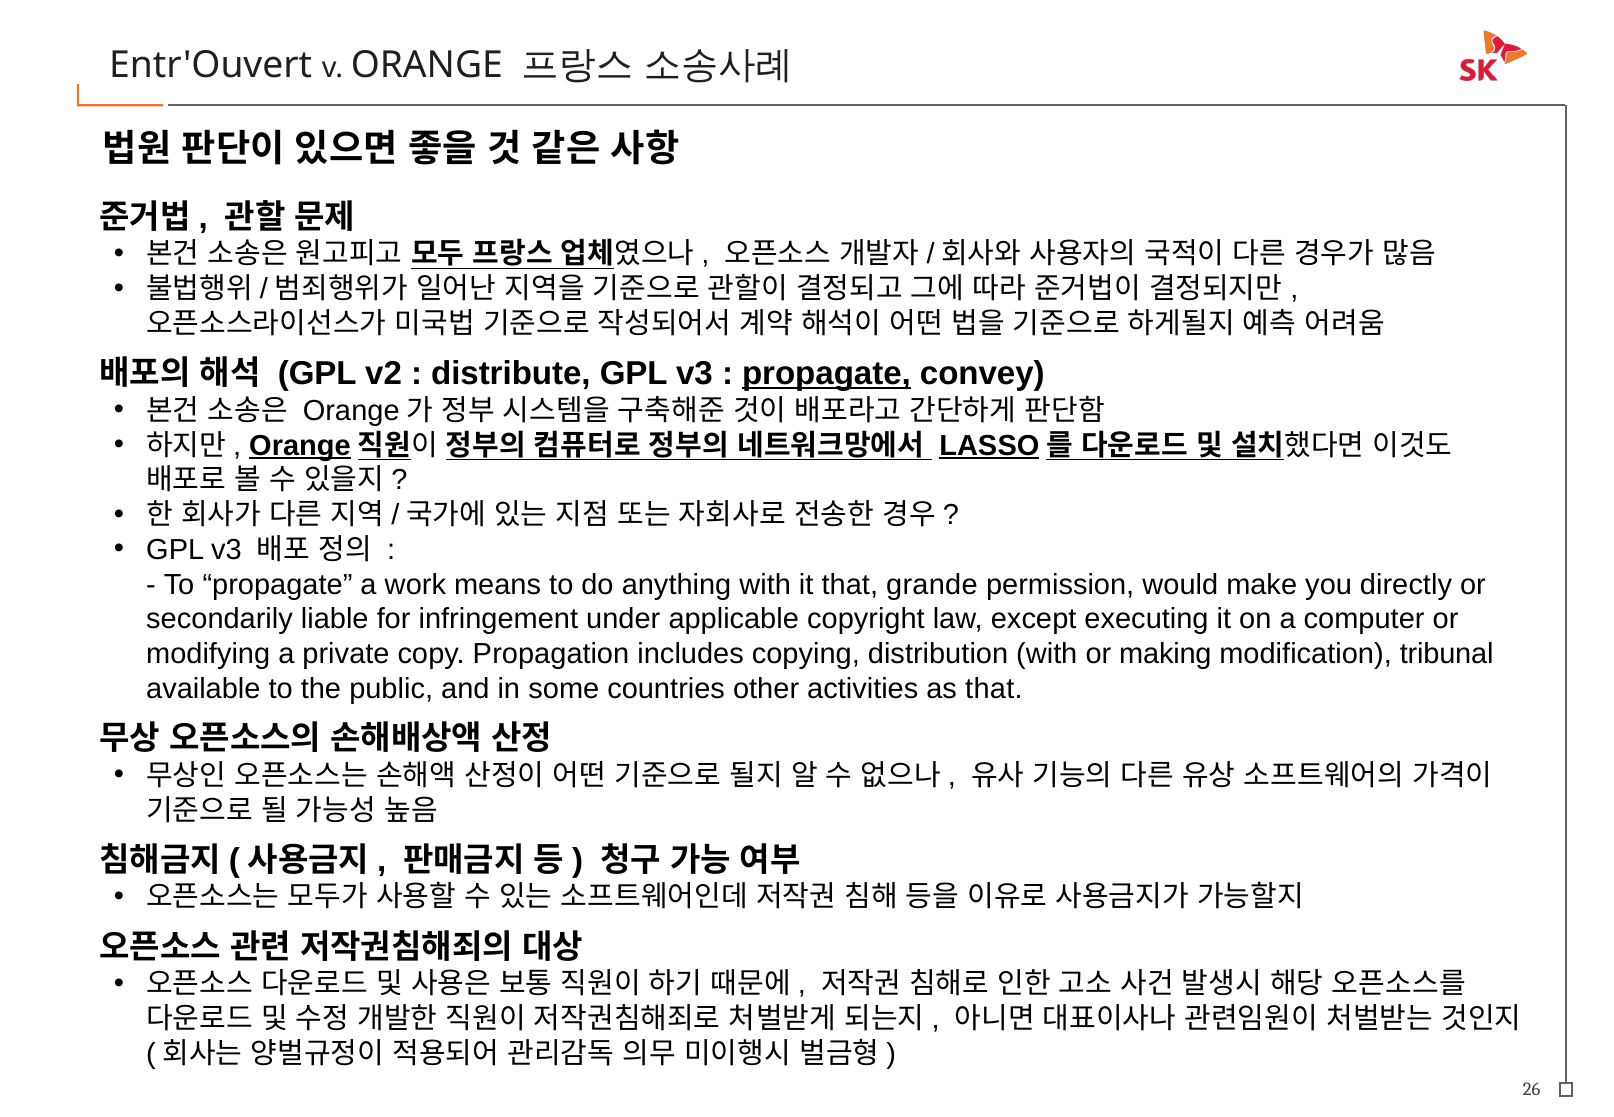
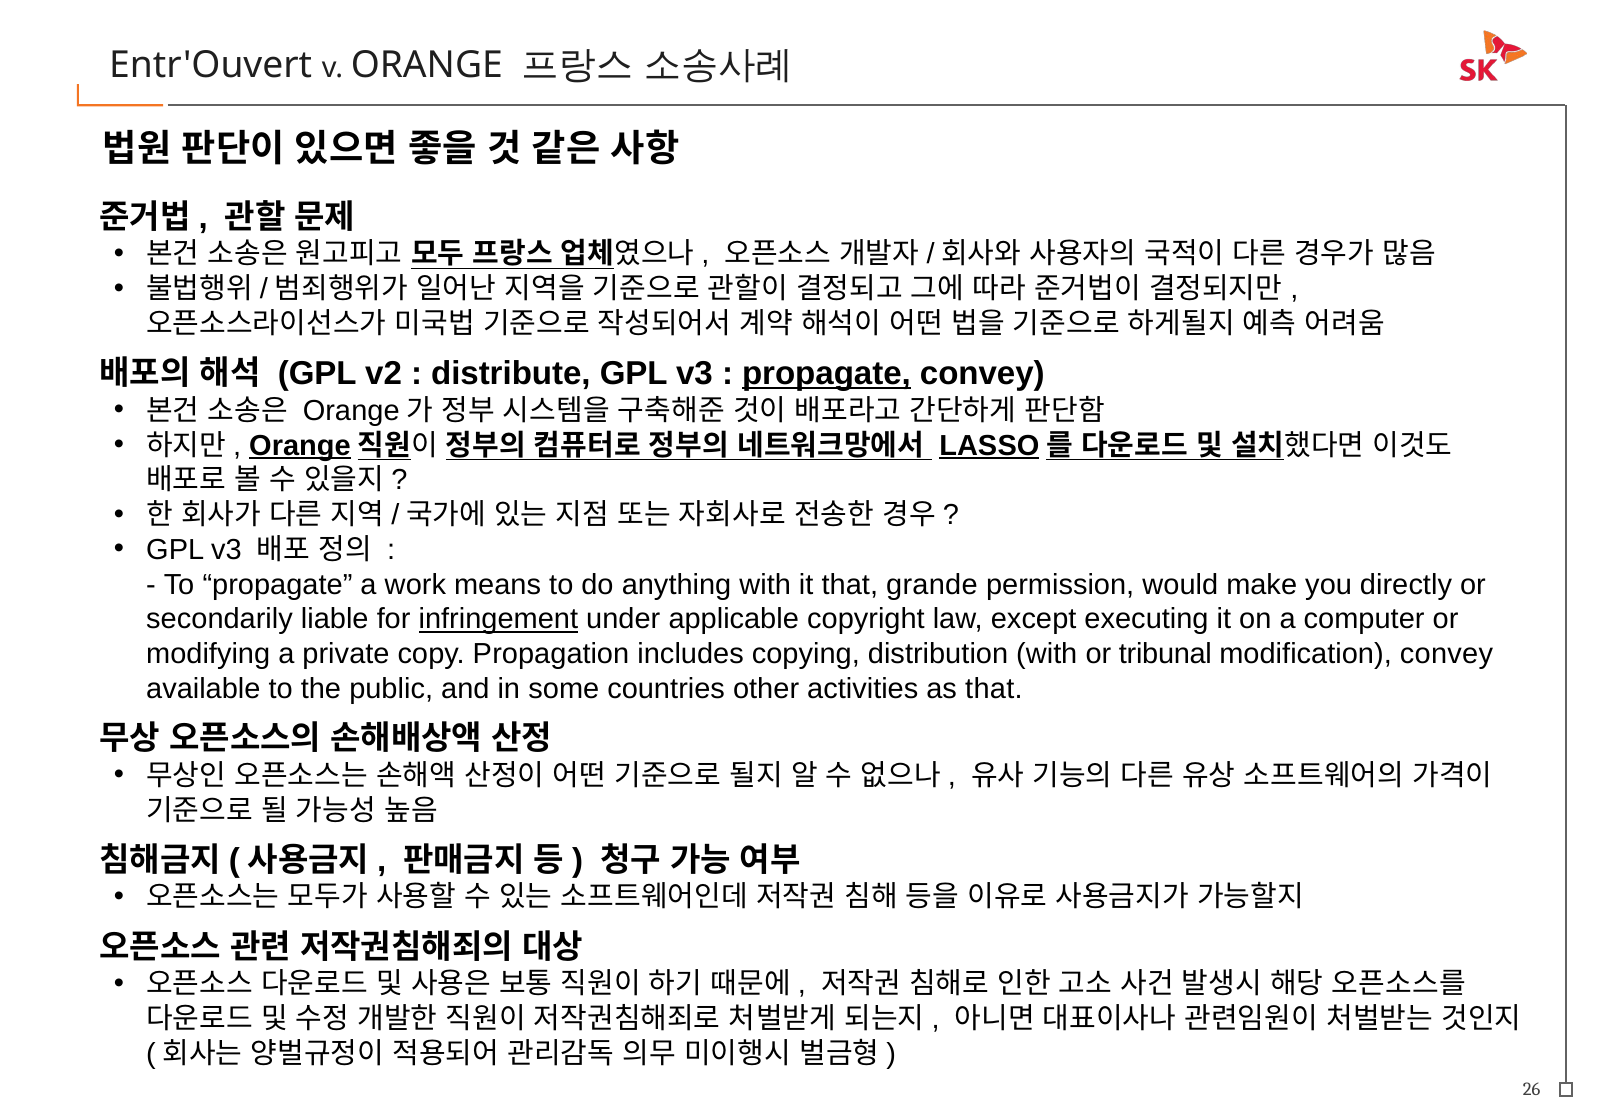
infringement underline: none -> present (498, 620)
making: making -> tribunal (1165, 654)
modification tribunal: tribunal -> convey (1446, 654)
